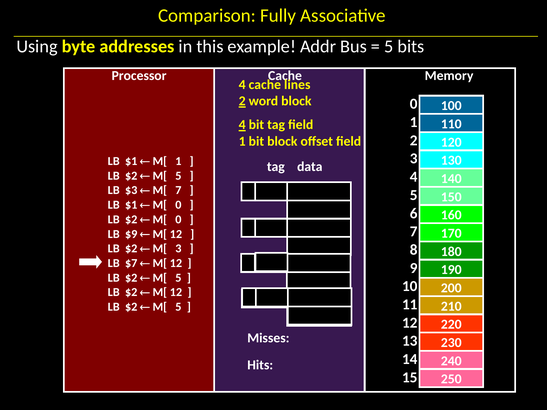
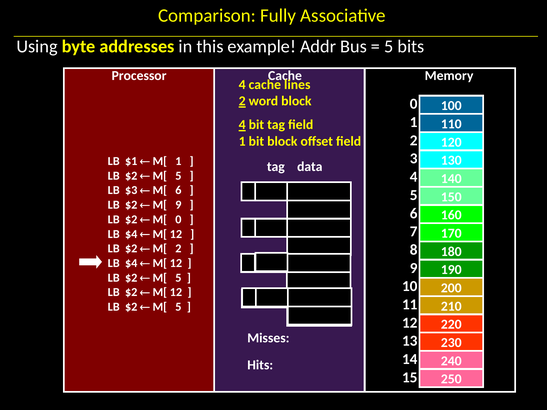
M[ 7: 7 -> 6 (178, 190)
$1: $1 -> $2 (131, 205)
0: 0 -> 9 (178, 205)
$9: $9 -> $4 (131, 234)
M[ 3: 3 -> 2 (178, 249)
$7: $7 -> $4 (131, 263)
